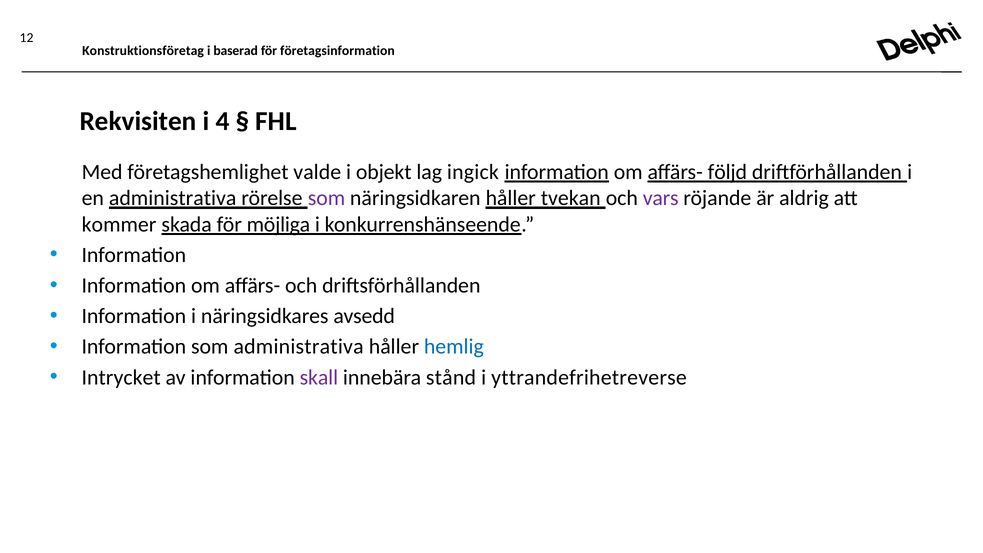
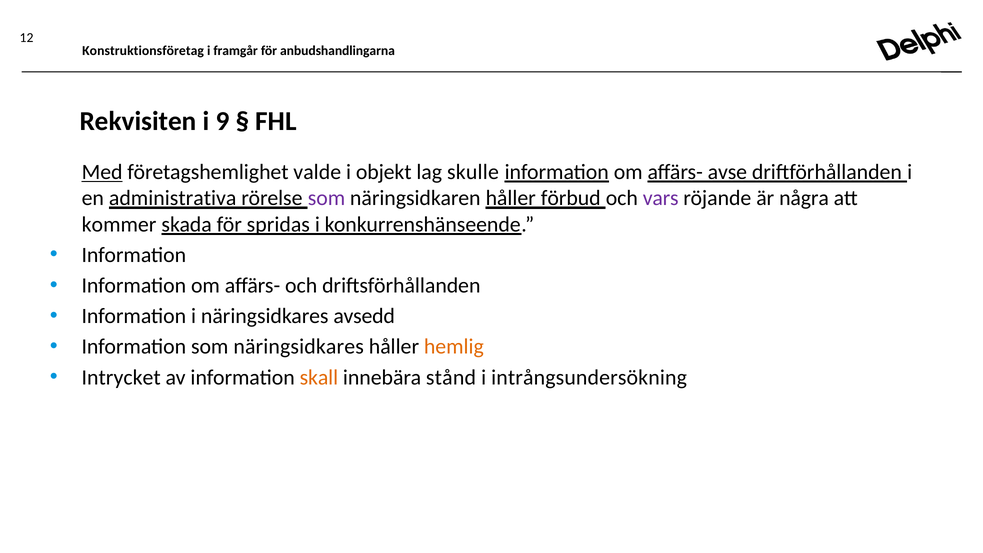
baserad: baserad -> framgår (236, 51)
företagsinformation: företagsinformation -> anbudshandlingarna (337, 51)
4: 4 -> 9 (222, 121)
Med underline: none -> present (102, 172)
ingick: ingick -> skulle (473, 172)
följd: följd -> avse (727, 172)
tvekan: tvekan -> förbud (571, 198)
aldrig: aldrig -> några (804, 198)
möjliga: möjliga -> spridas (278, 224)
som administrativa: administrativa -> näringsidkares (299, 347)
hemlig colour: blue -> orange (454, 347)
skall colour: purple -> orange (319, 377)
yttrandefrihetreverse: yttrandefrihetreverse -> intrångsundersökning (589, 377)
